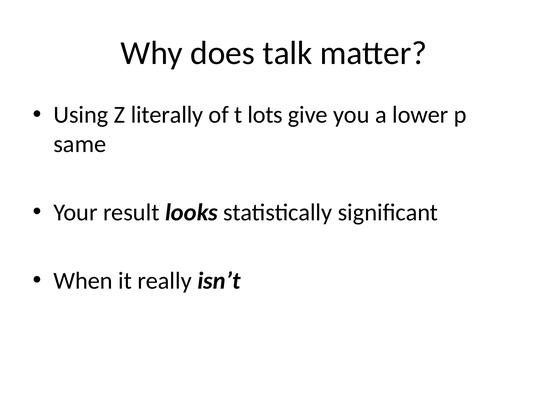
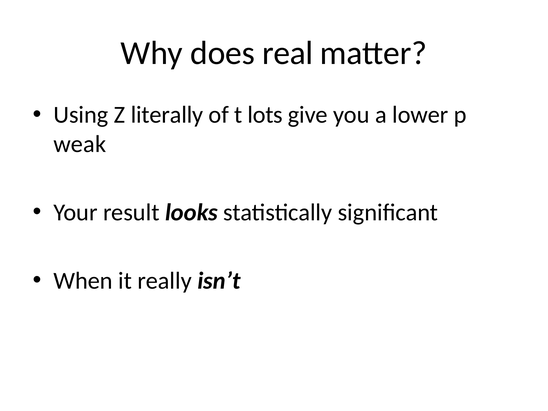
talk: talk -> real (288, 53)
same: same -> weak (80, 144)
